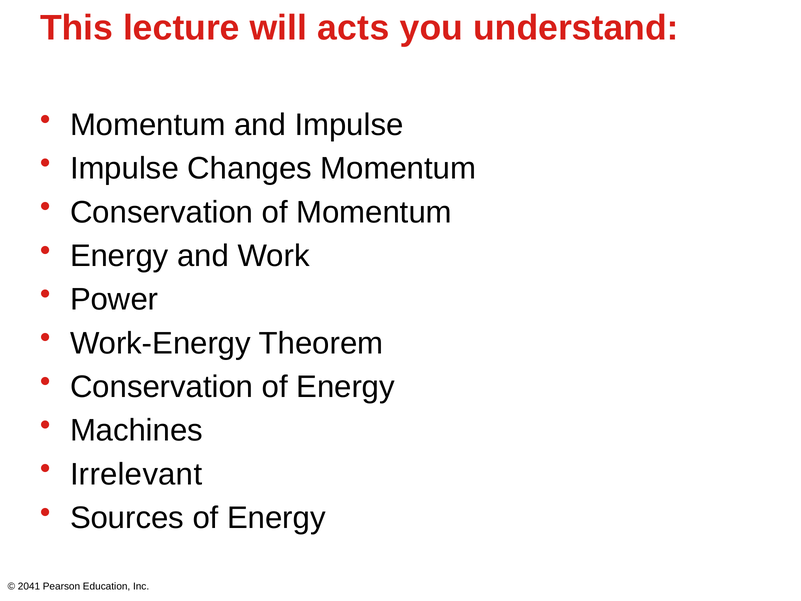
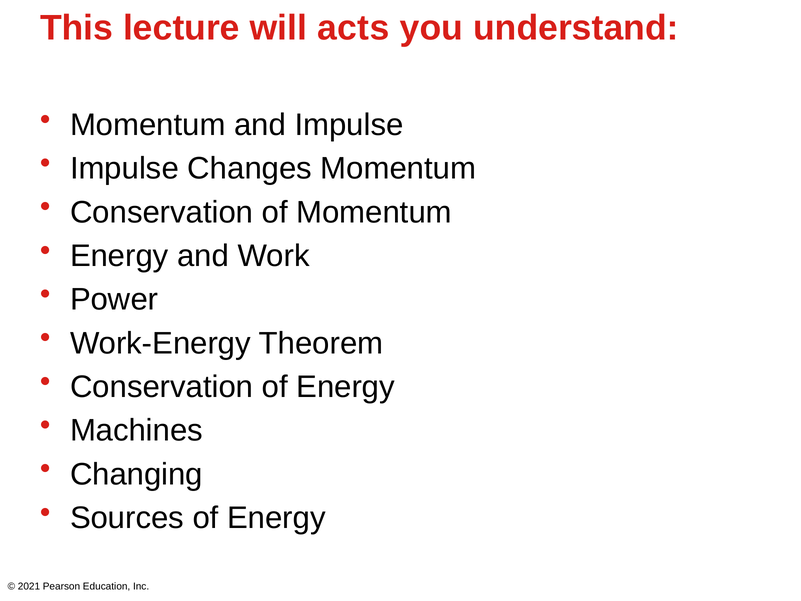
Irrelevant: Irrelevant -> Changing (136, 474)
2041: 2041 -> 2021 (29, 586)
